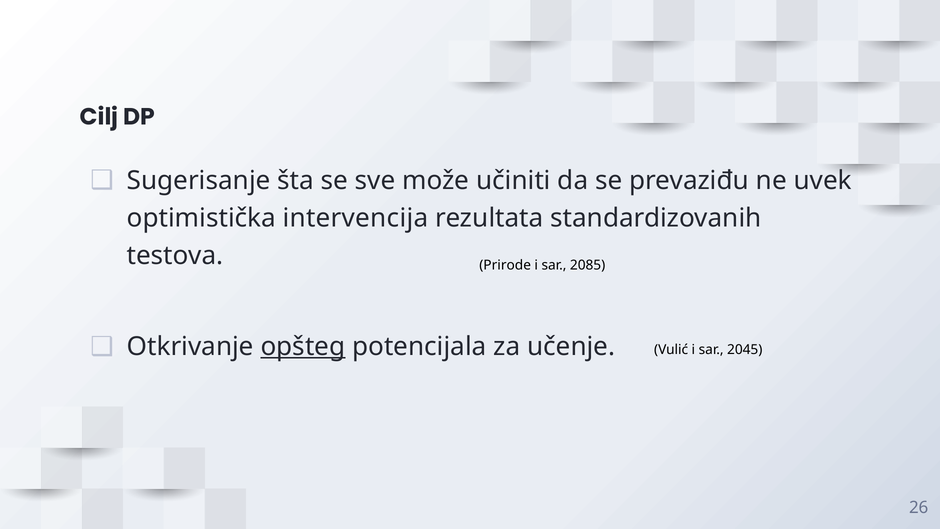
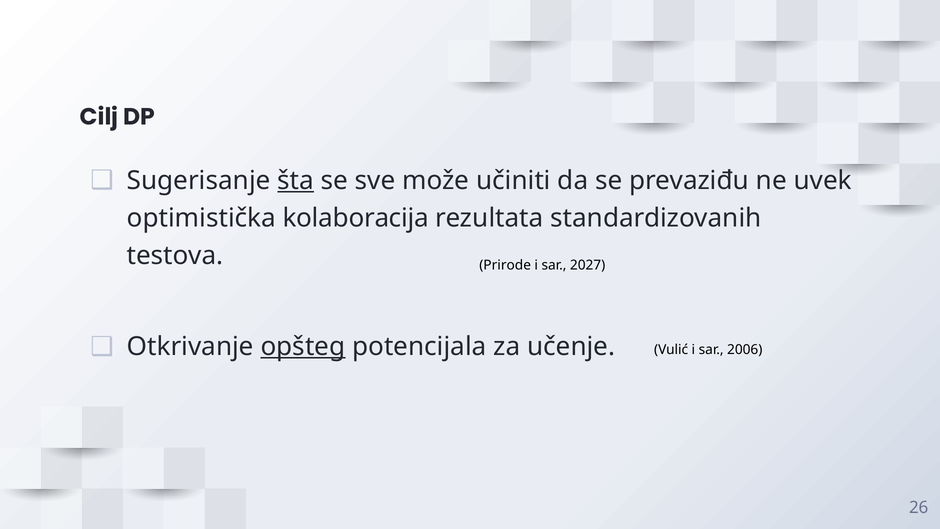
šta underline: none -> present (296, 180)
intervencija: intervencija -> kolaboracija (356, 218)
2085: 2085 -> 2027 (588, 265)
2045: 2045 -> 2006 (745, 350)
